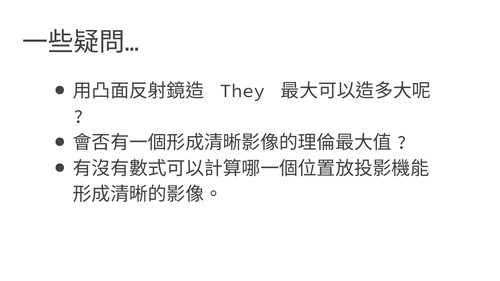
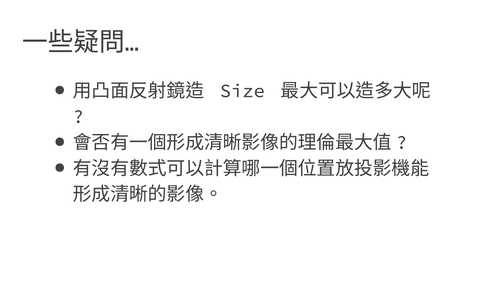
They: They -> Size (242, 91)
